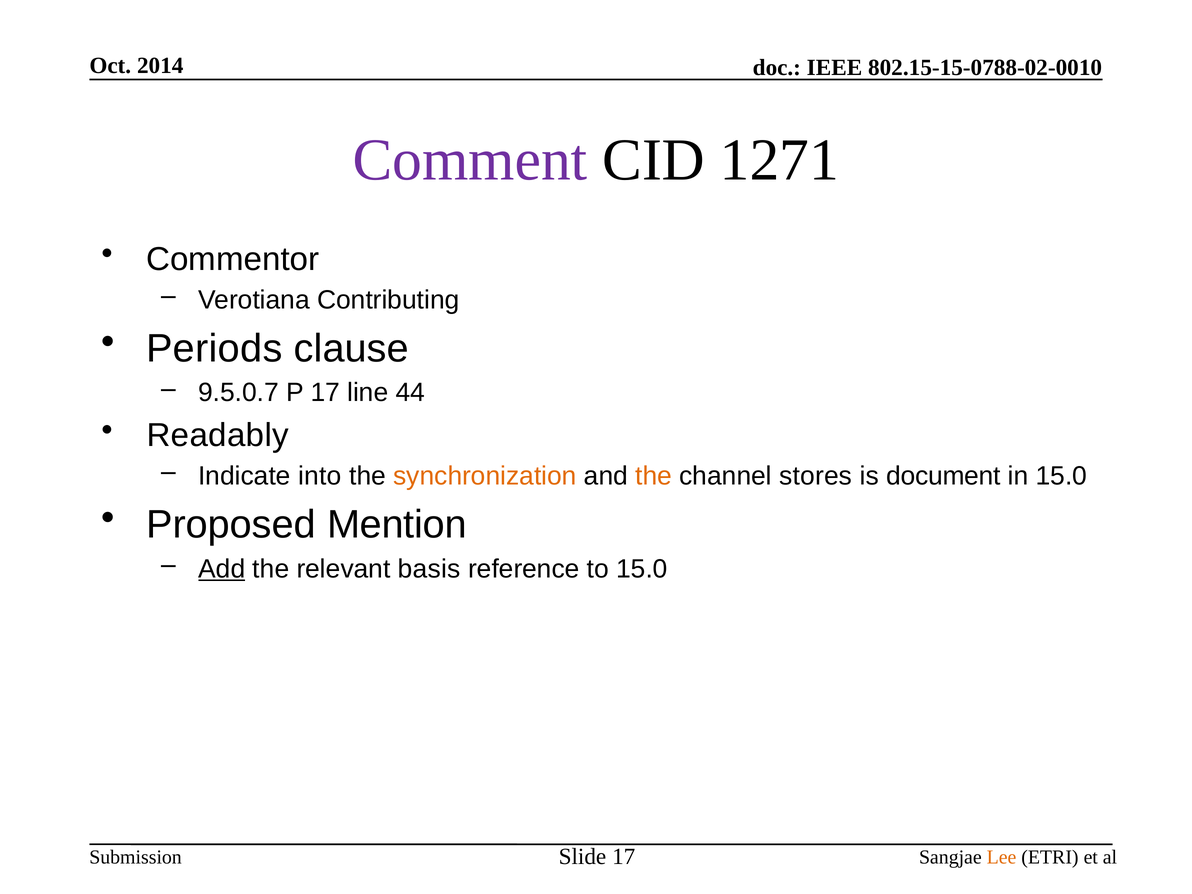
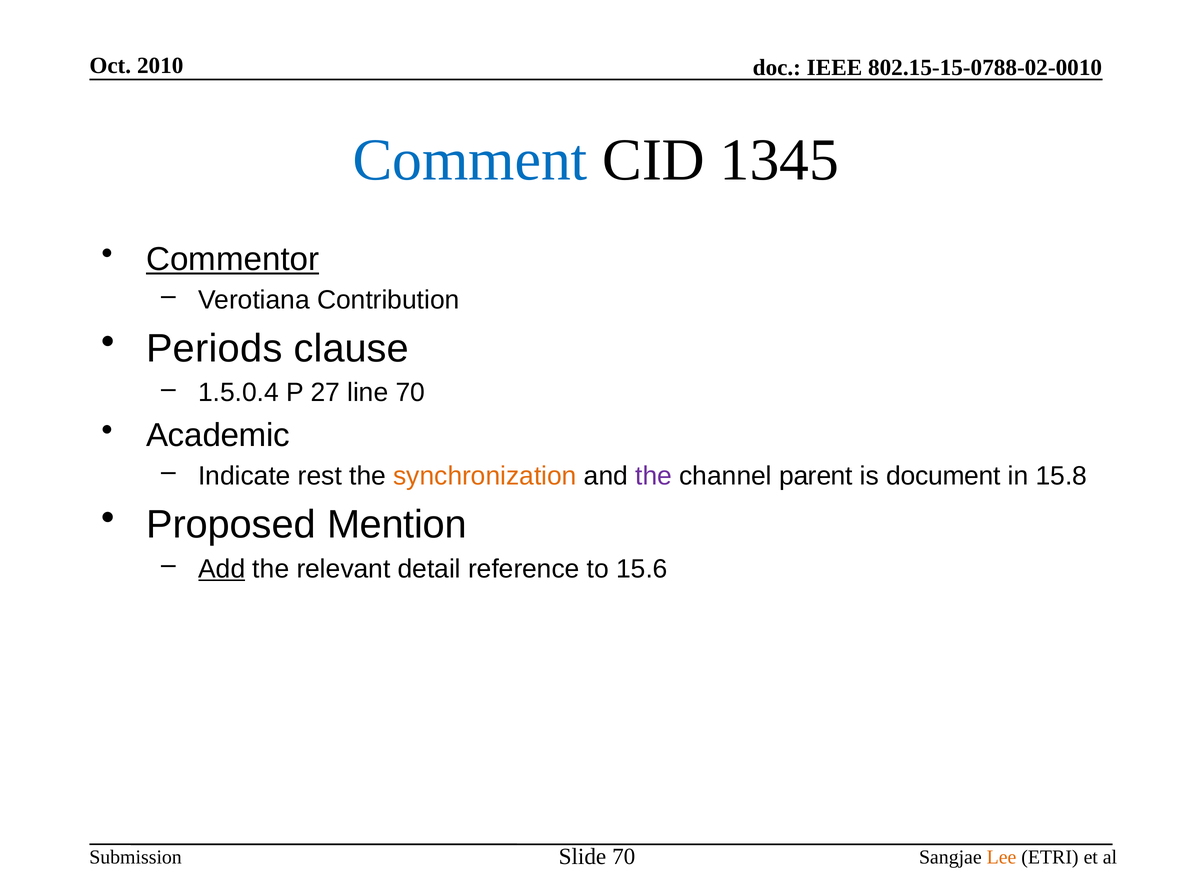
2014: 2014 -> 2010 (160, 65)
Comment colour: purple -> blue (470, 160)
1271: 1271 -> 1345 (779, 160)
Commentor underline: none -> present (233, 259)
Contributing: Contributing -> Contribution (388, 300)
9.5.0.7: 9.5.0.7 -> 1.5.0.4 (239, 393)
P 17: 17 -> 27 (325, 393)
line 44: 44 -> 70 (410, 393)
Readably: Readably -> Academic (218, 436)
into: into -> rest (320, 476)
the colour: orange -> purple (654, 476)
stores: stores -> parent (816, 476)
in 15.0: 15.0 -> 15.8 (1061, 476)
basis: basis -> detail (429, 569)
to 15.0: 15.0 -> 15.6 (642, 569)
Slide 17: 17 -> 70 (624, 857)
